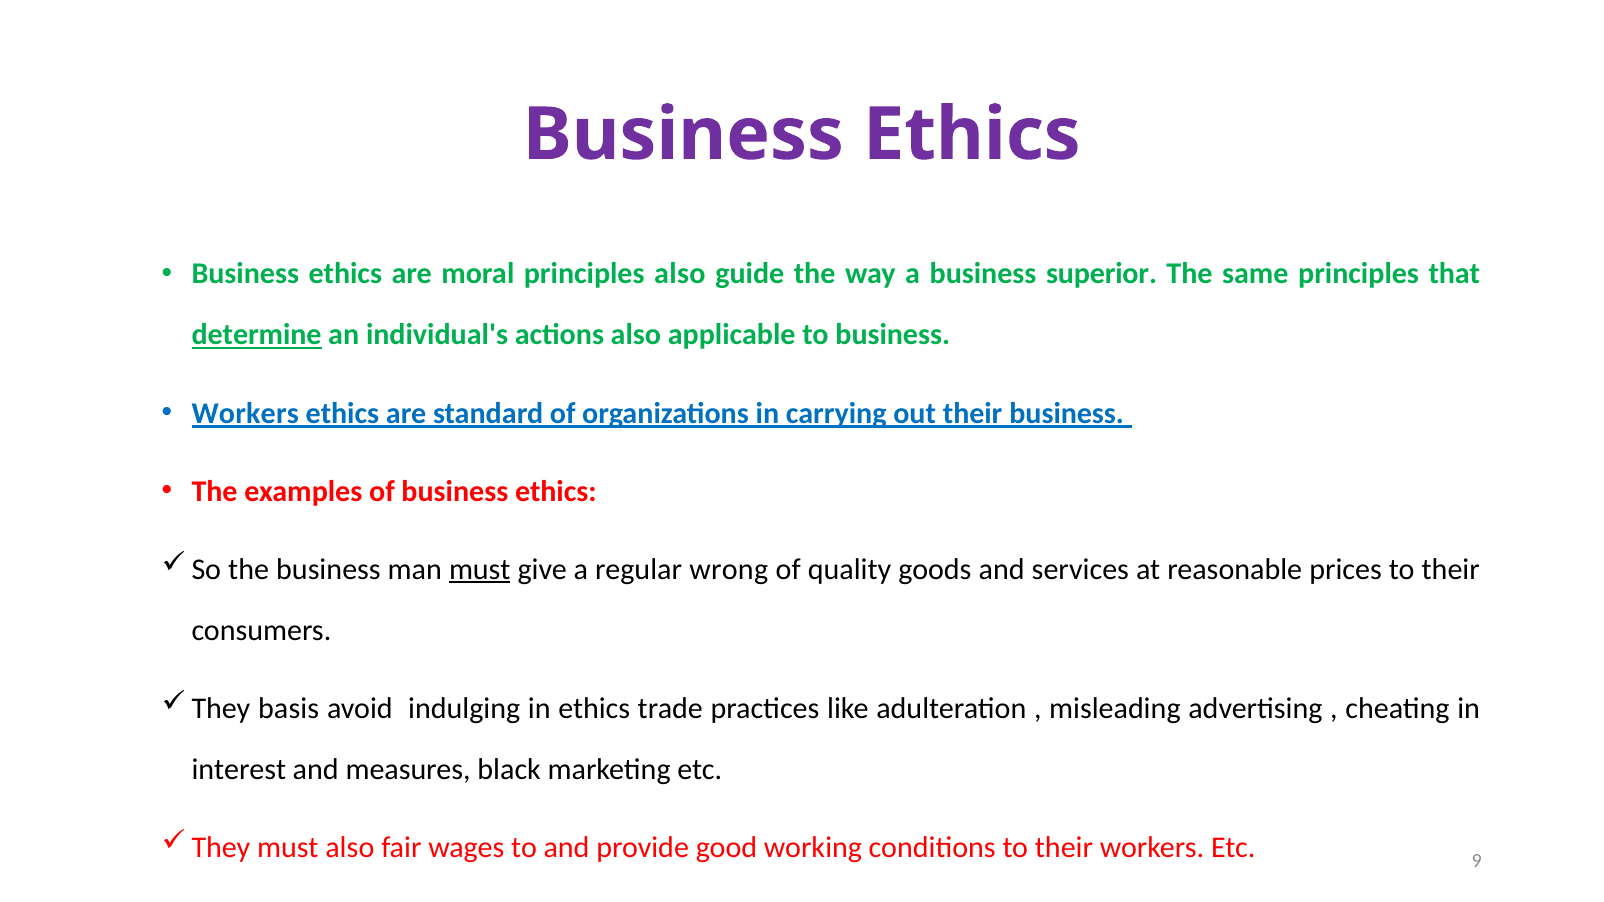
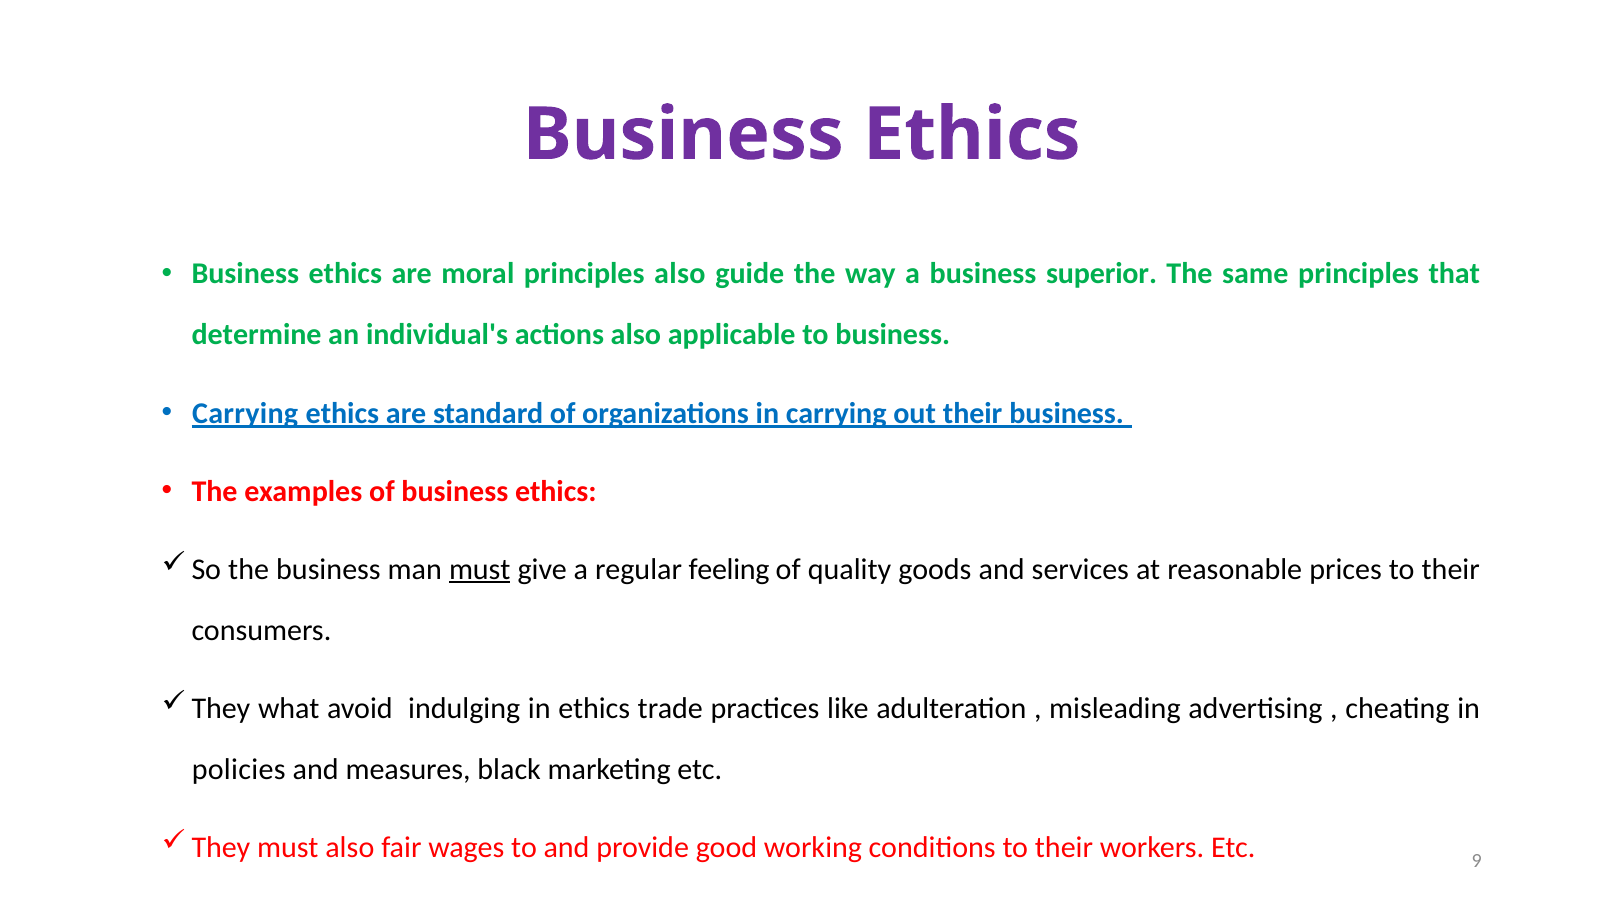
determine underline: present -> none (257, 335)
Workers: Workers -> Carrying (245, 413)
wrong: wrong -> feeling (729, 569)
basis: basis -> what (289, 709)
interest: interest -> policies (239, 770)
